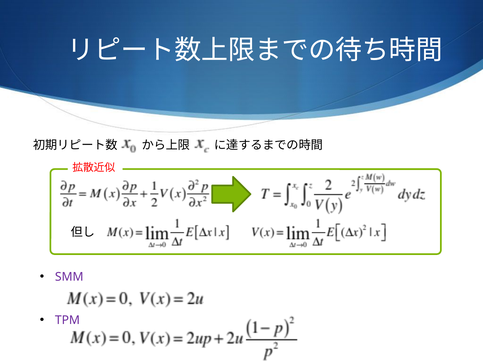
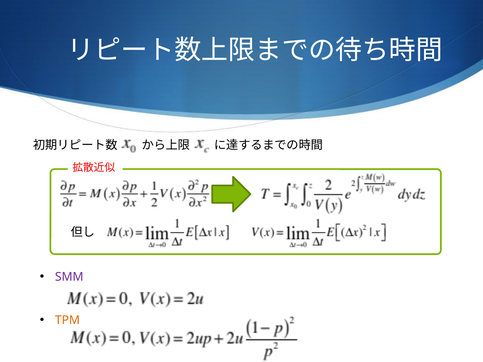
TPM colour: purple -> orange (67, 320)
